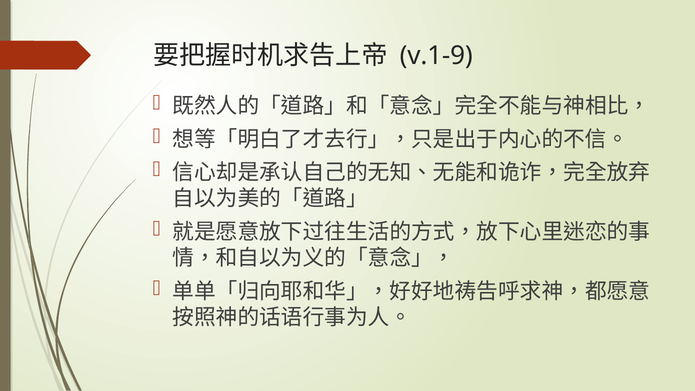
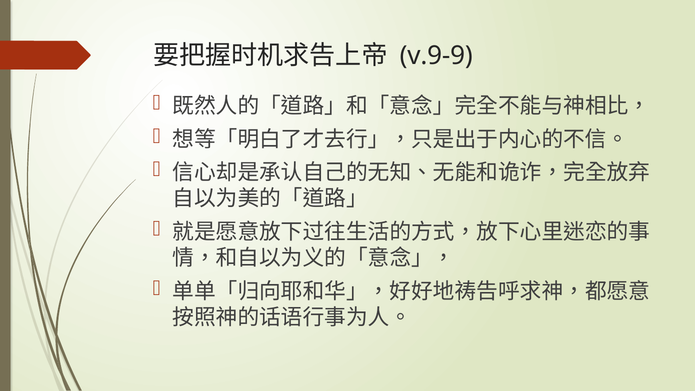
v.1-9: v.1-9 -> v.9-9 (436, 56)
